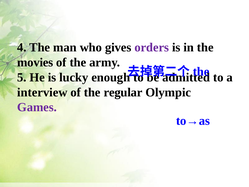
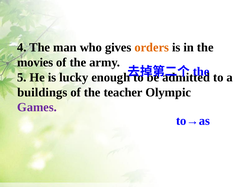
orders colour: purple -> orange (152, 47)
interview: interview -> buildings (42, 92)
regular: regular -> teacher (123, 92)
